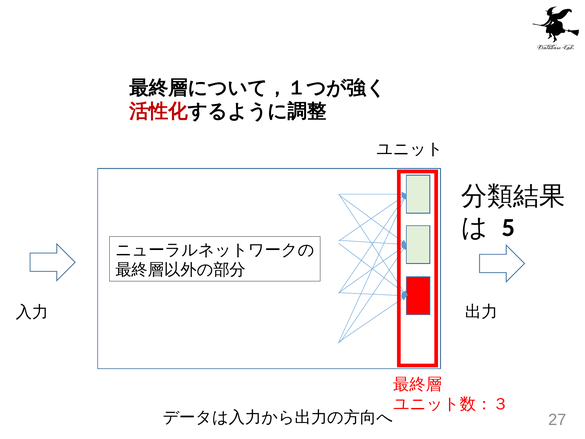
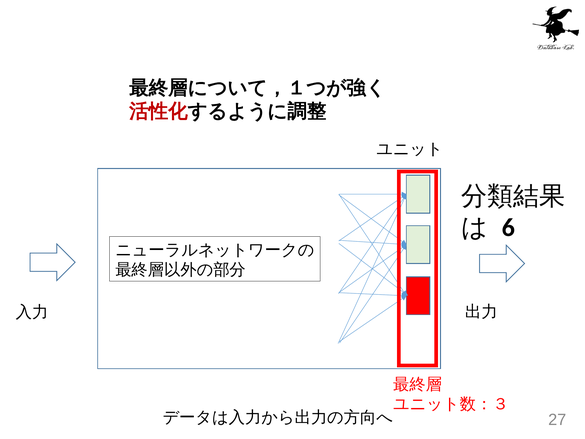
5: 5 -> 6 (508, 227)
